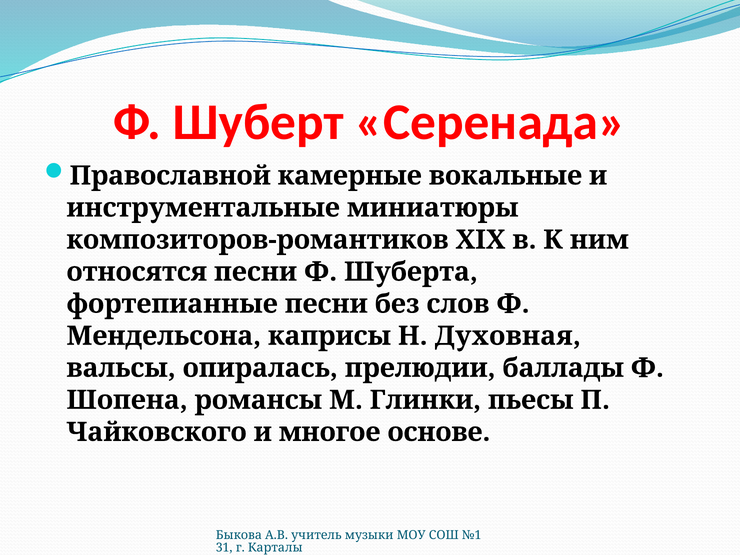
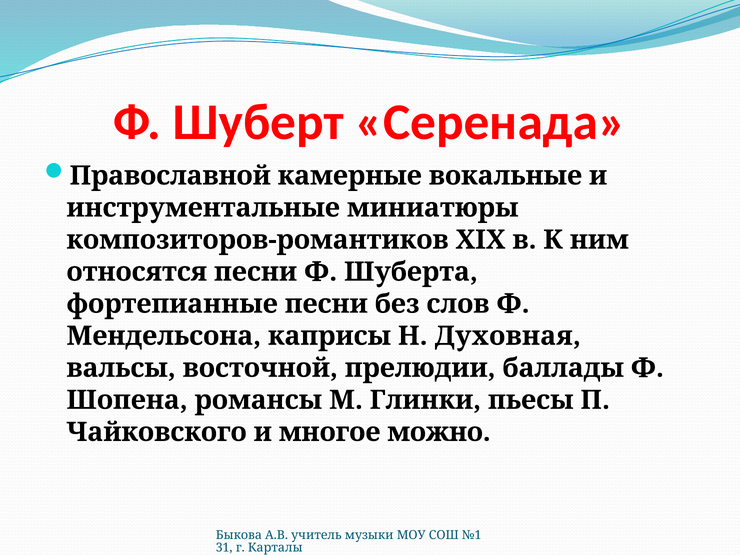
опиралась: опиралась -> восточной (260, 368)
основе: основе -> можно (439, 432)
